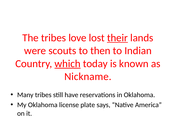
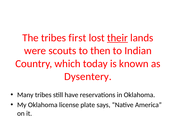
love: love -> first (77, 38)
which underline: present -> none (68, 64)
Nickname: Nickname -> Dysentery (88, 77)
